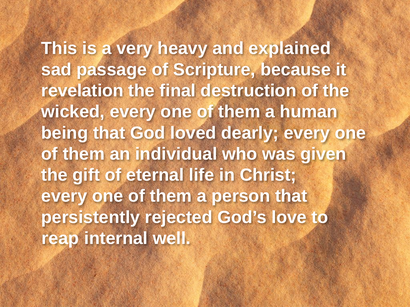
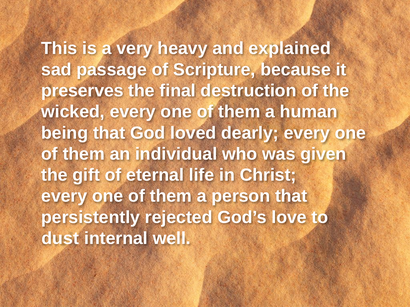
revelation: revelation -> preserves (82, 91)
reap: reap -> dust (60, 239)
